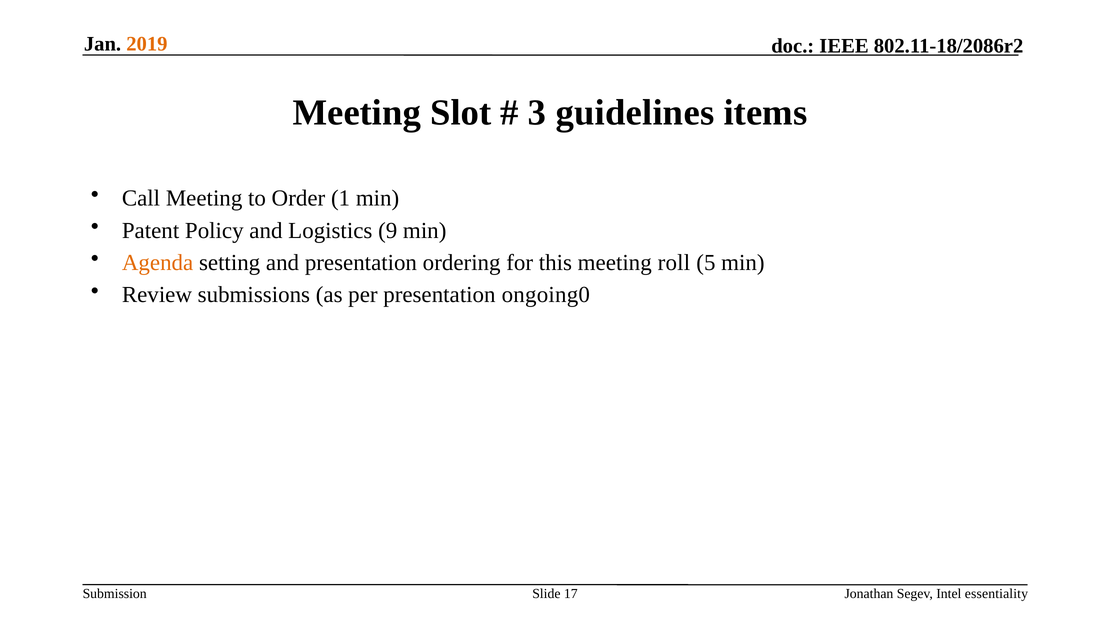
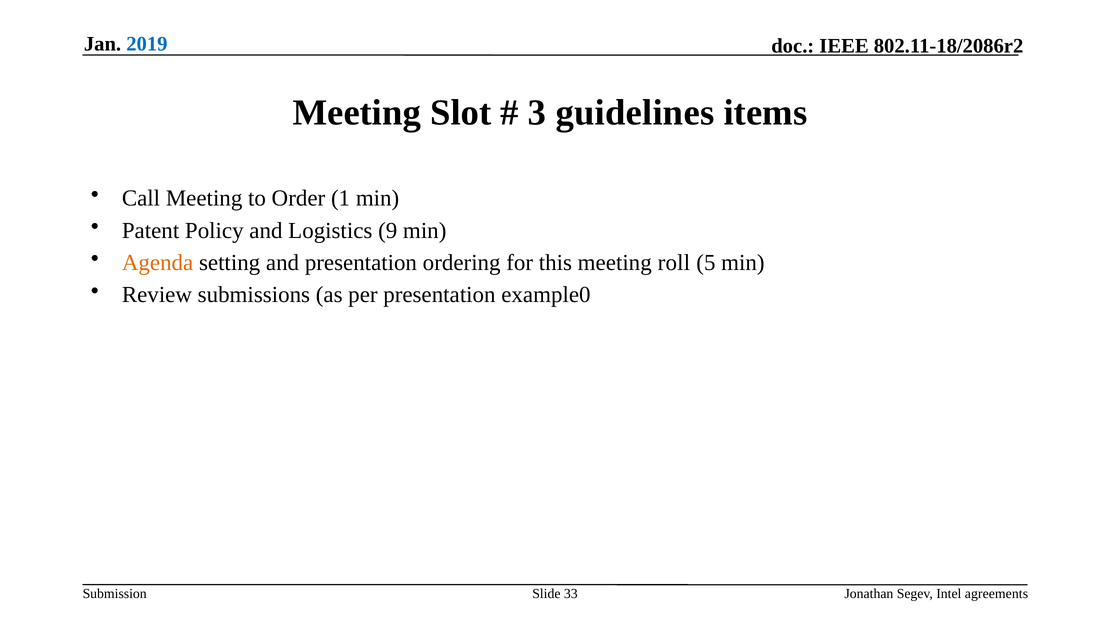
2019 colour: orange -> blue (147, 44)
ongoing0: ongoing0 -> example0 (546, 295)
17: 17 -> 33 (571, 594)
essentiality: essentiality -> agreements (996, 594)
